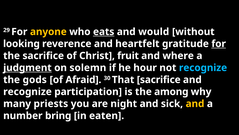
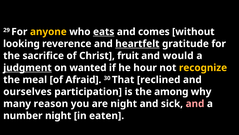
would: would -> comes (154, 32)
heartfelt underline: none -> present (137, 44)
for underline: present -> none (219, 44)
where: where -> would (178, 56)
solemn: solemn -> wanted (88, 67)
recognize colour: light blue -> yellow (203, 67)
gods: gods -> meal (35, 79)
That sacrifice: sacrifice -> reclined (159, 79)
recognize: recognize -> ourselves (27, 91)
priests: priests -> reason (51, 103)
and colour: yellow -> pink (195, 103)
number bring: bring -> night (58, 115)
